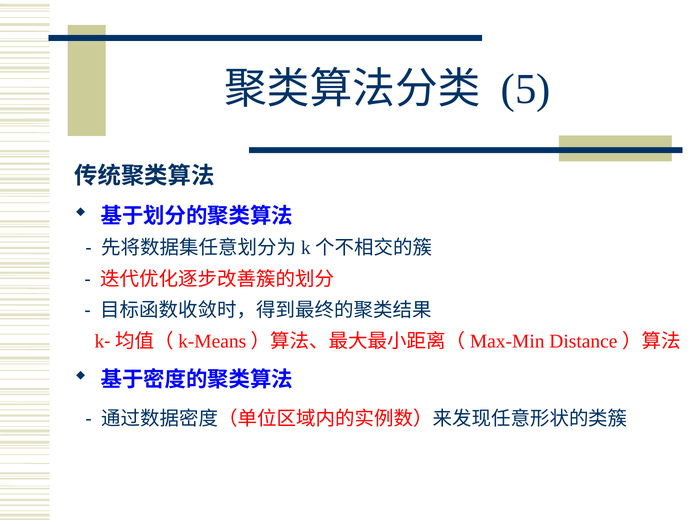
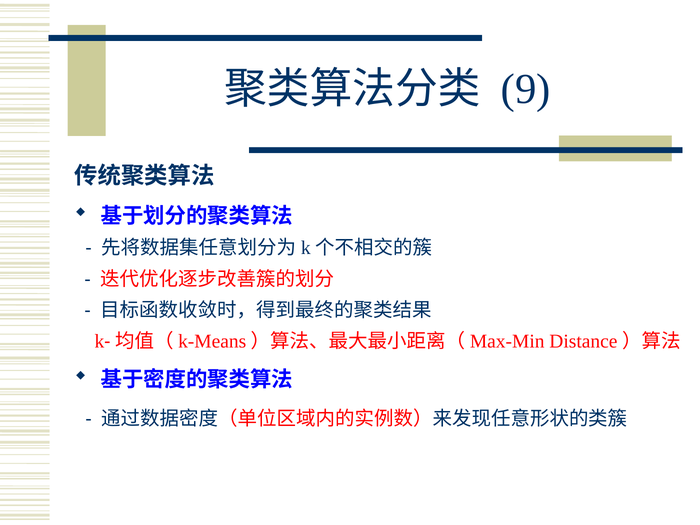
5: 5 -> 9 (526, 89)
